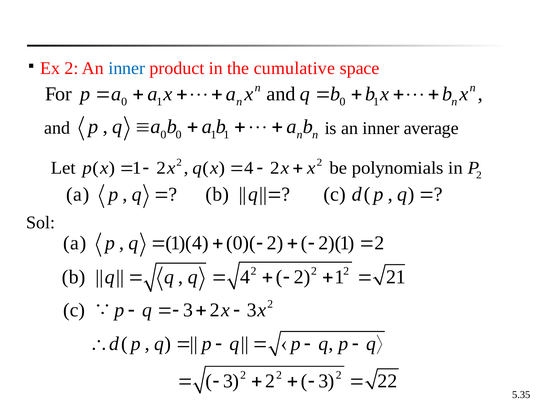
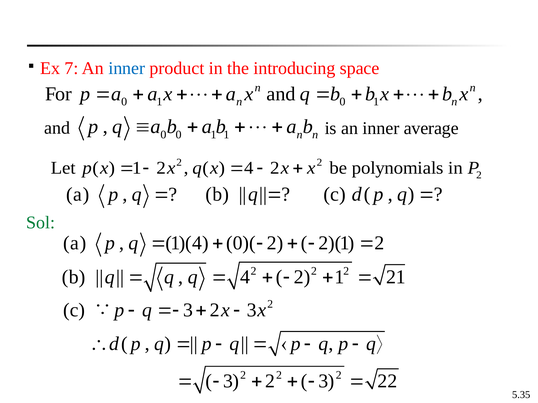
Ex 2: 2 -> 7 (71, 68)
cumulative: cumulative -> introducing (295, 68)
Sol colour: black -> green (41, 223)
